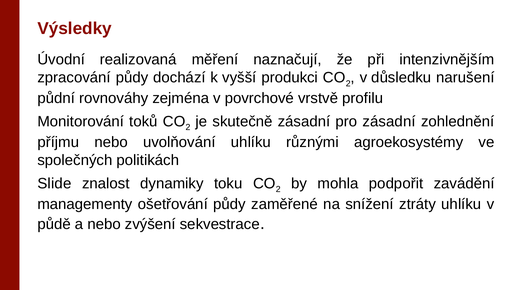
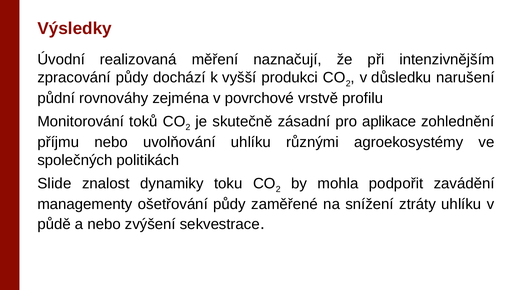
pro zásadní: zásadní -> aplikace (389, 121)
